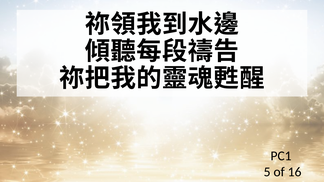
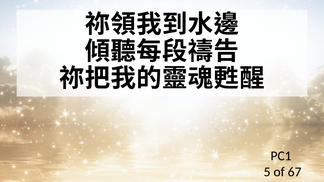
16: 16 -> 67 (295, 172)
